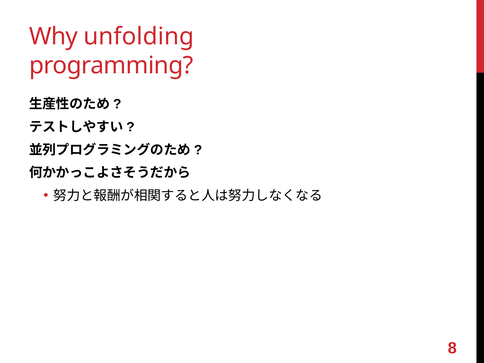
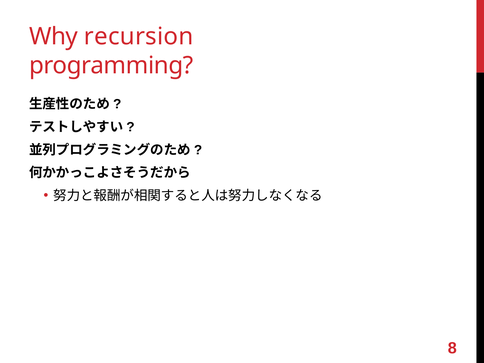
unfolding: unfolding -> recursion (139, 36)
